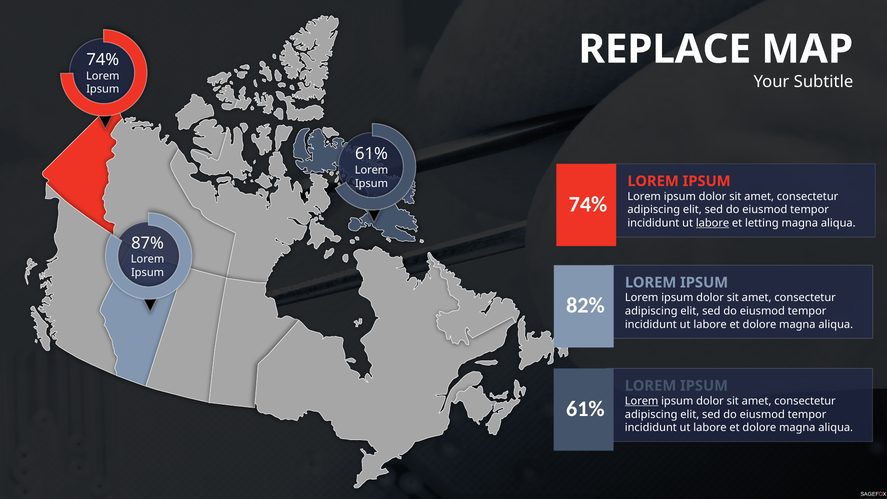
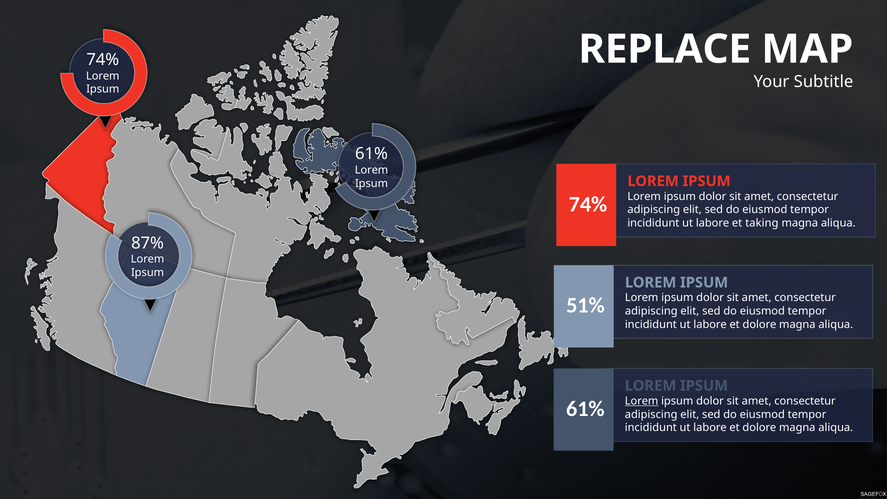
labore underline: present -> none (713, 223)
letting: letting -> taking (762, 223)
82%: 82% -> 51% (585, 306)
